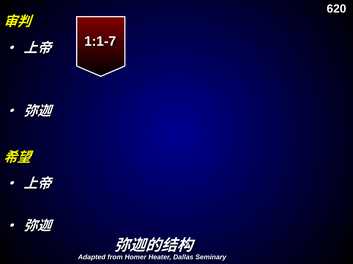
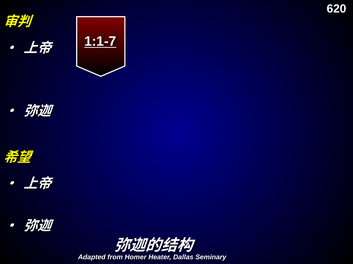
1:1-7 underline: none -> present (100, 42)
